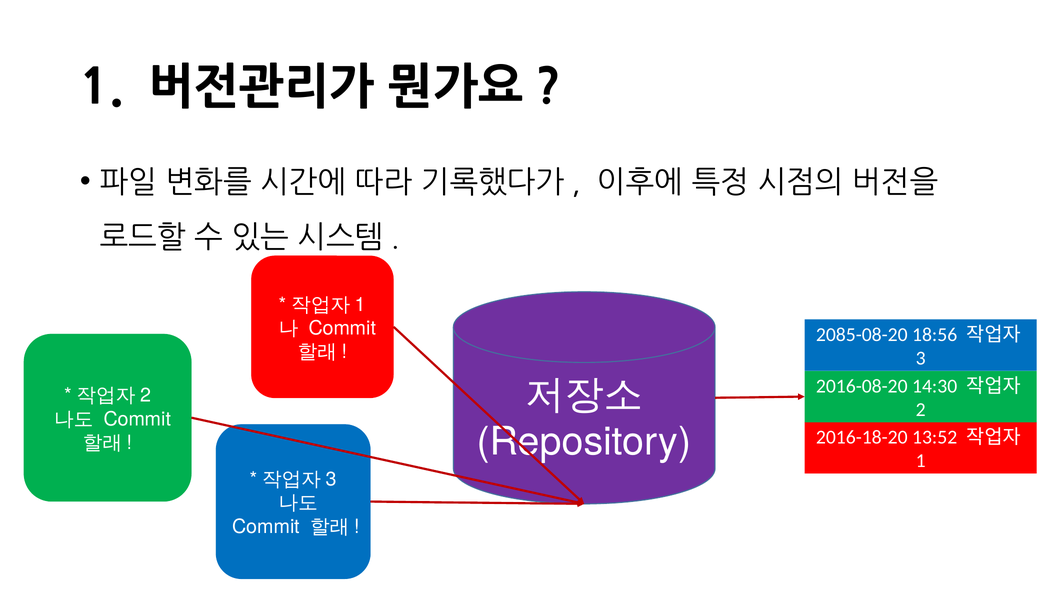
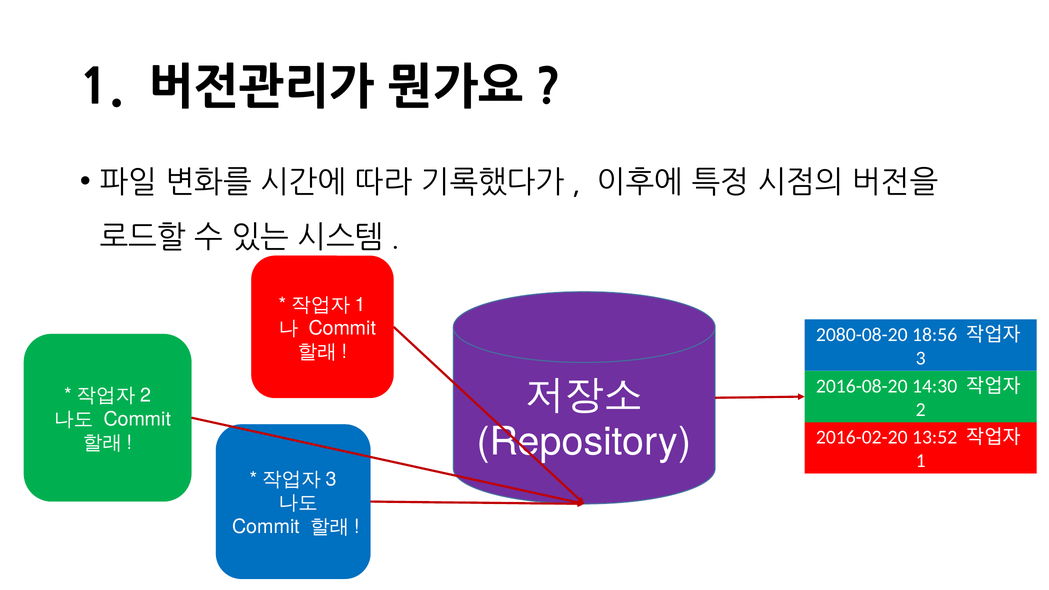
2085-08-20: 2085-08-20 -> 2080-08-20 (862, 335)
2016-18-20: 2016-18-20 -> 2016-02-20 (862, 437)
